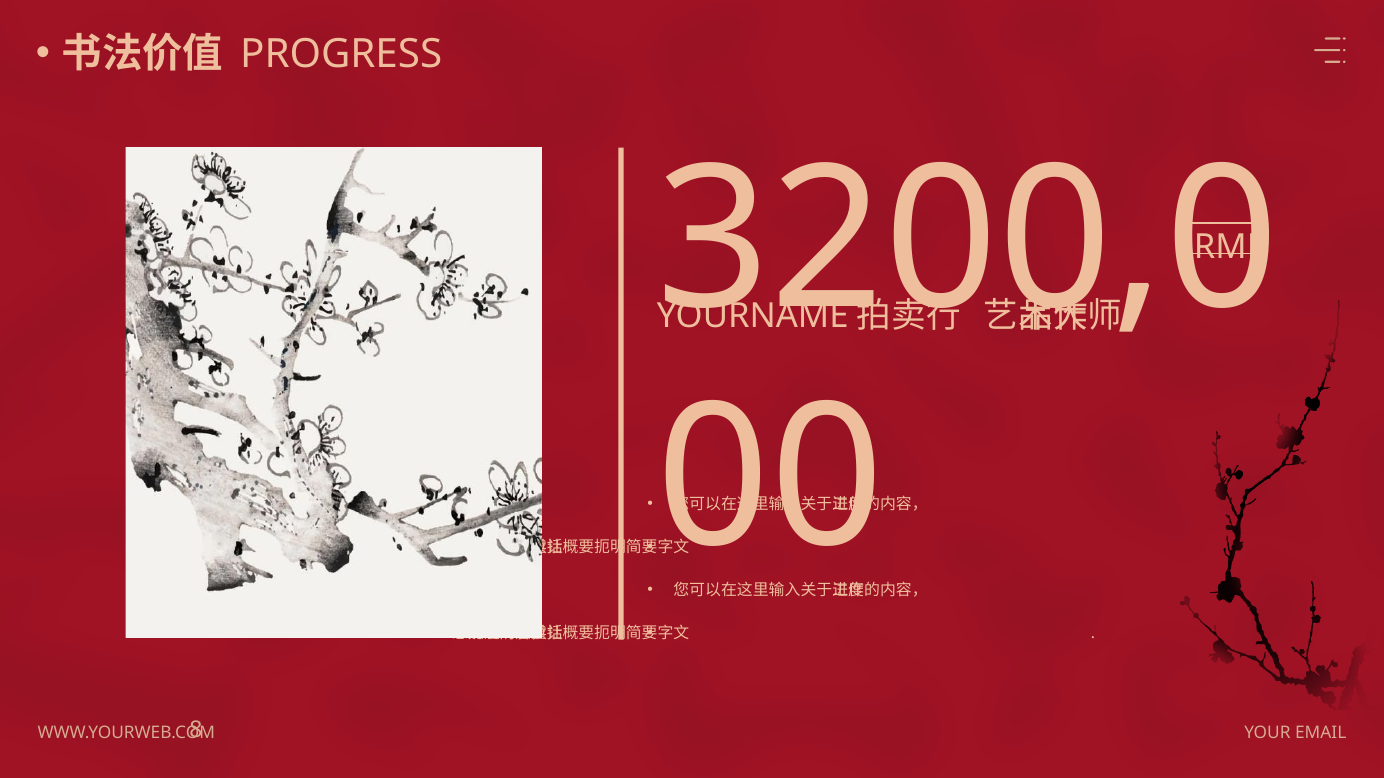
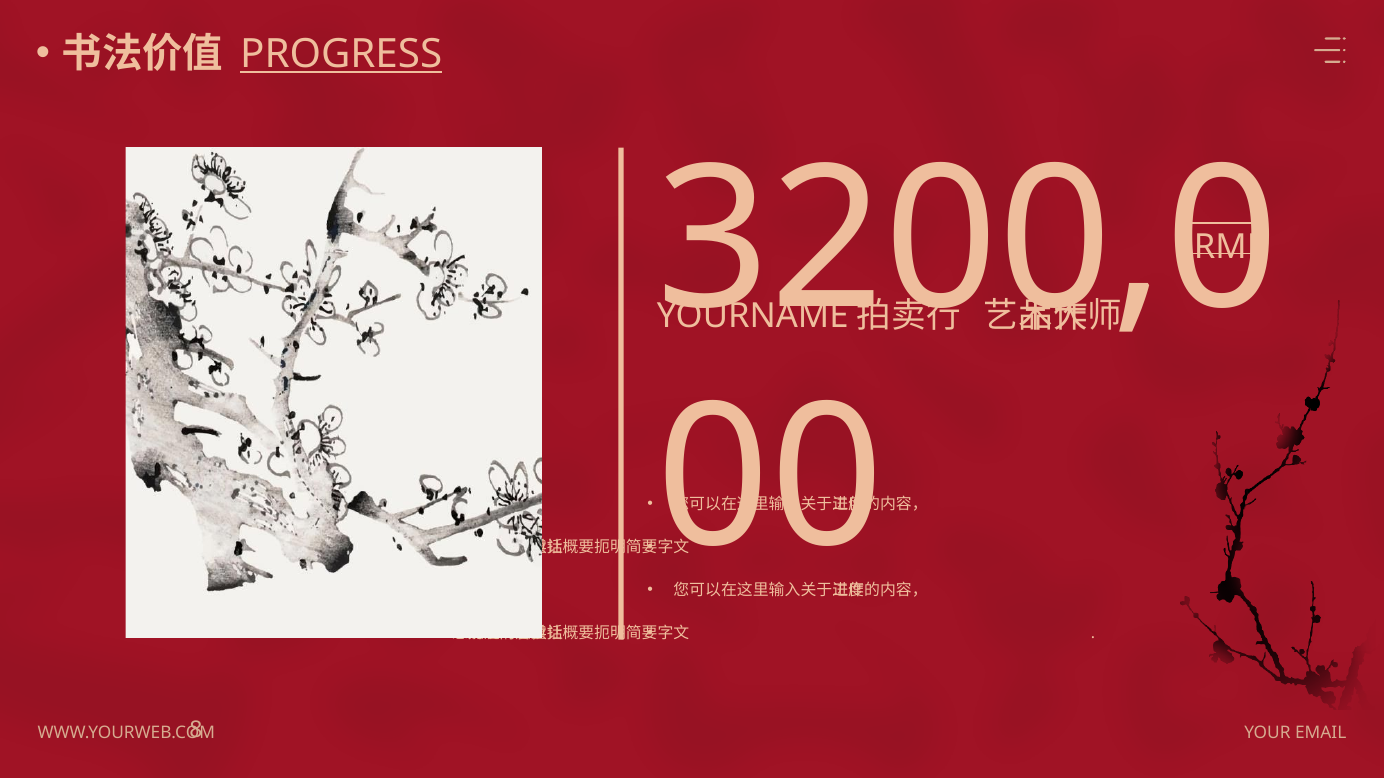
PROGRESS underline: none -> present (341, 54)
